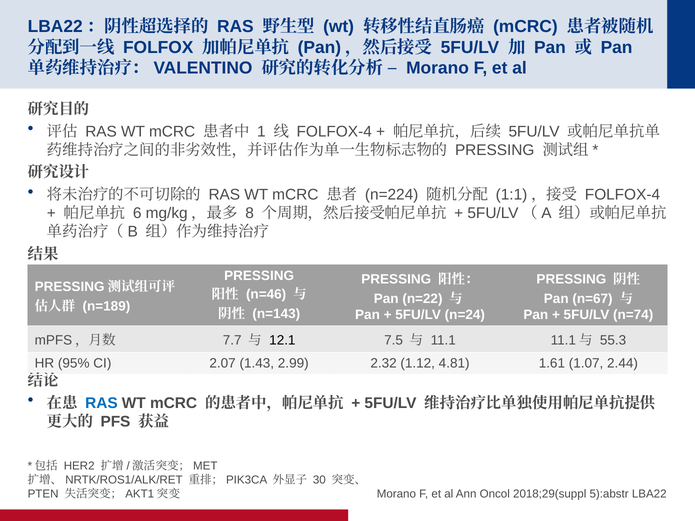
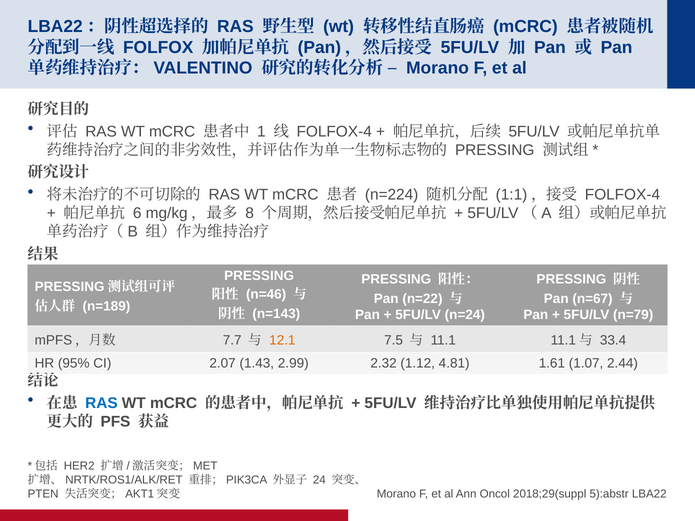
n=74: n=74 -> n=79 (633, 315)
12.1 colour: black -> orange (282, 341)
55.3: 55.3 -> 33.4 (613, 341)
30: 30 -> 24 (319, 480)
